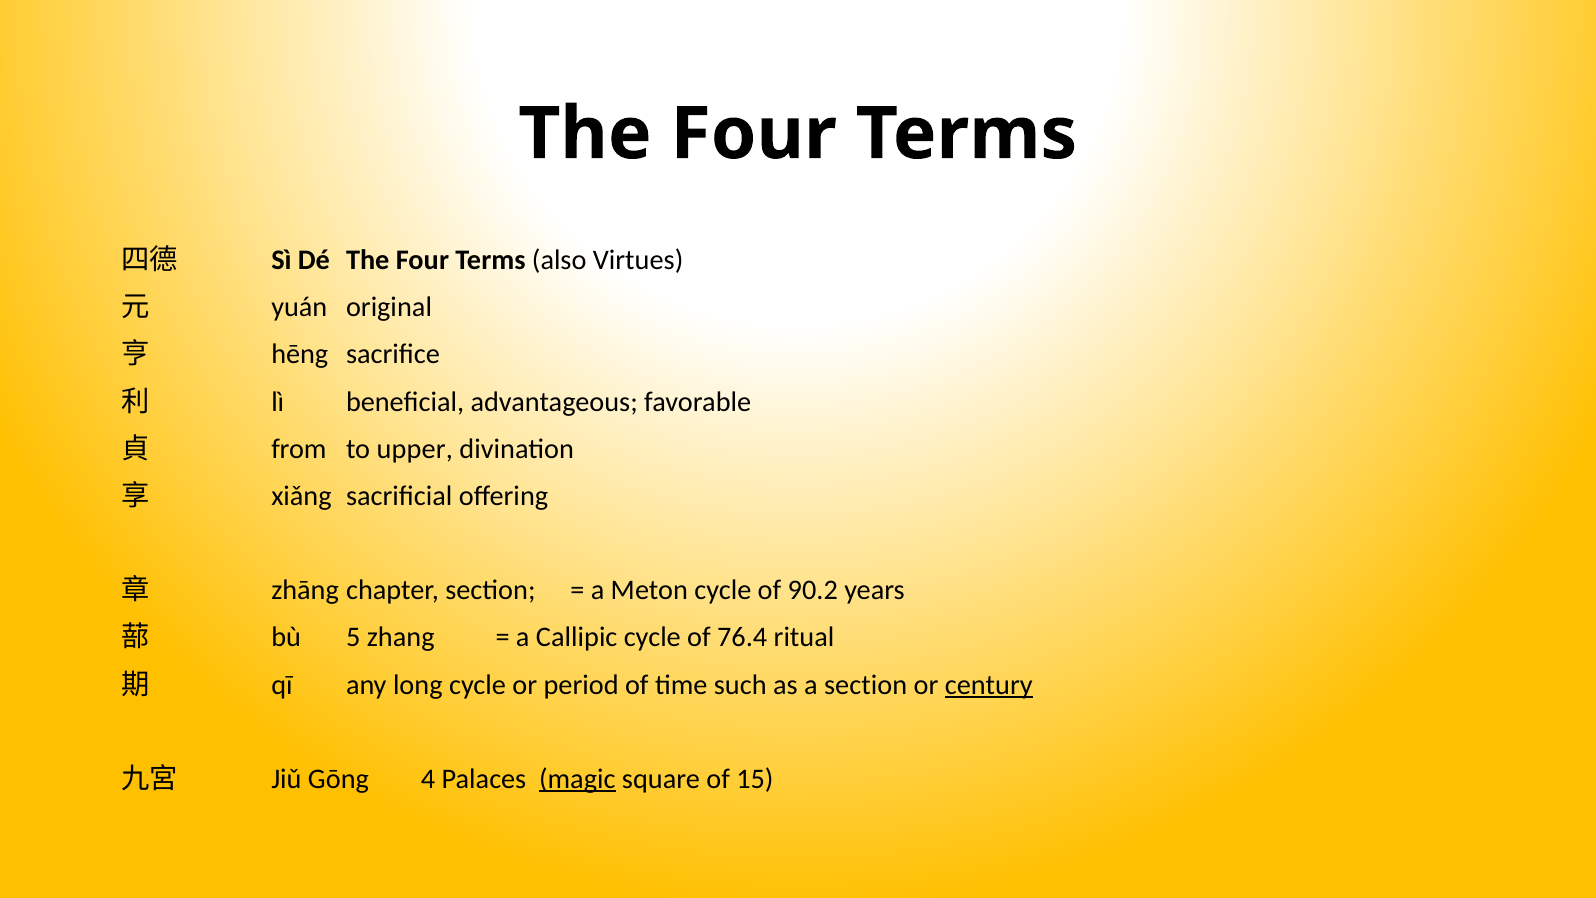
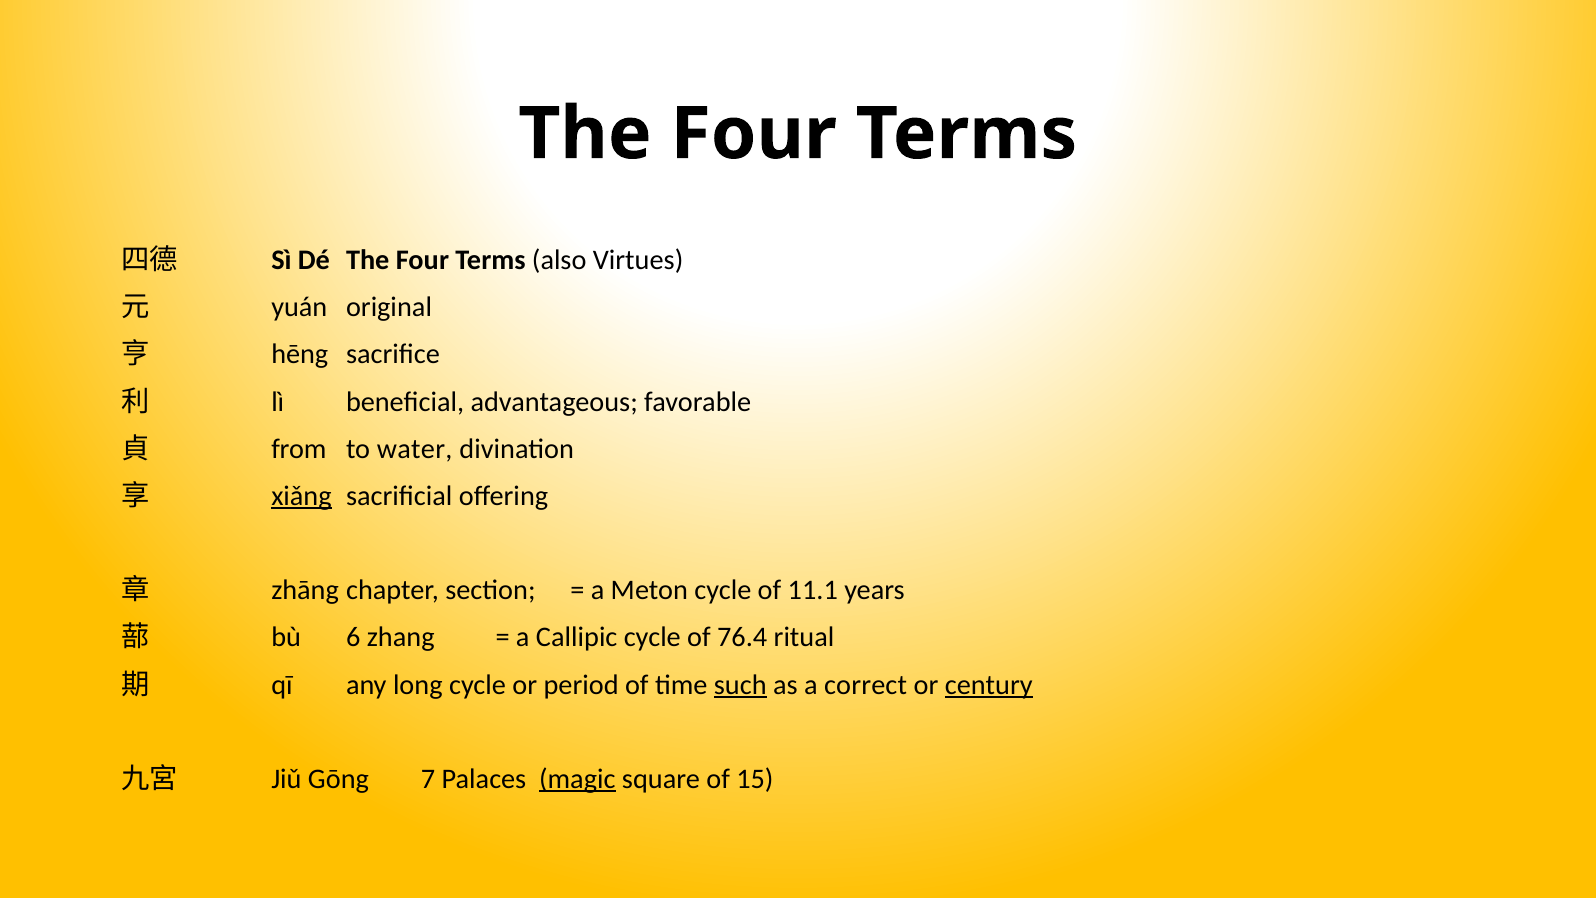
upper: upper -> water (415, 449)
xiǎng underline: none -> present (301, 496)
90.2: 90.2 -> 11.1 (813, 590)
5: 5 -> 6 (353, 637)
such underline: none -> present (740, 685)
a section: section -> correct (866, 685)
4: 4 -> 7 (428, 779)
